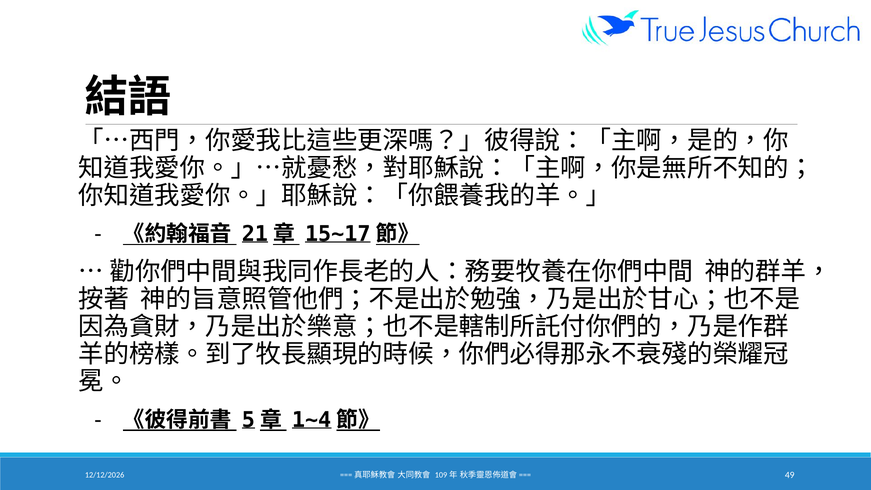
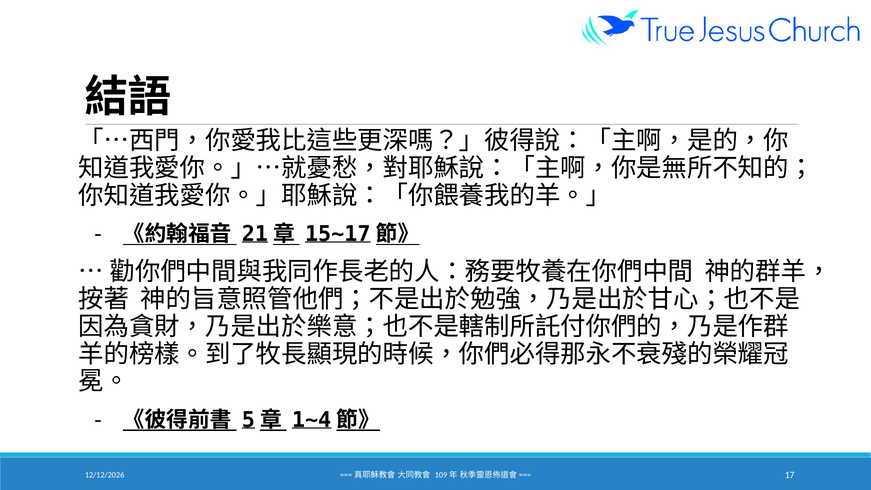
49: 49 -> 17 (790, 475)
